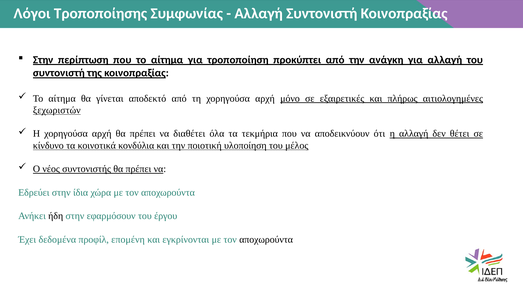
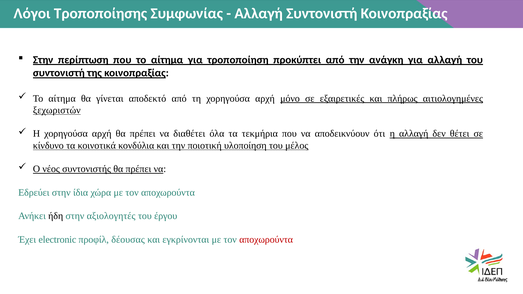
εφαρμόσουν: εφαρμόσουν -> αξιολογητές (111, 216)
δεδομένα: δεδομένα -> electronic (57, 240)
επομένη: επομένη -> δέουσας (128, 240)
αποχωρούντα colour: black -> red (266, 240)
